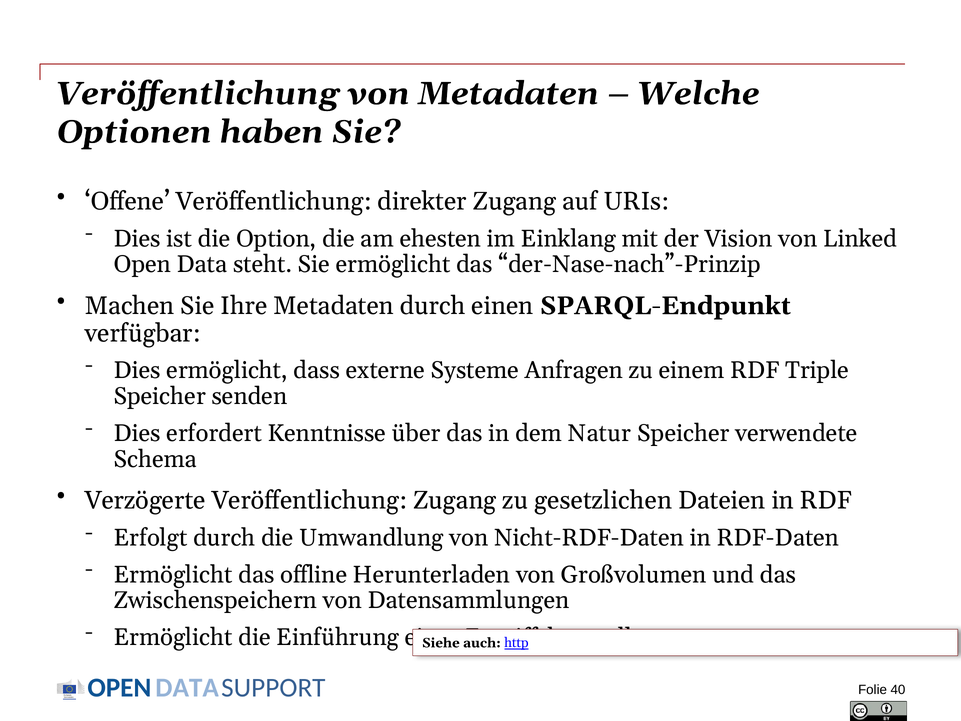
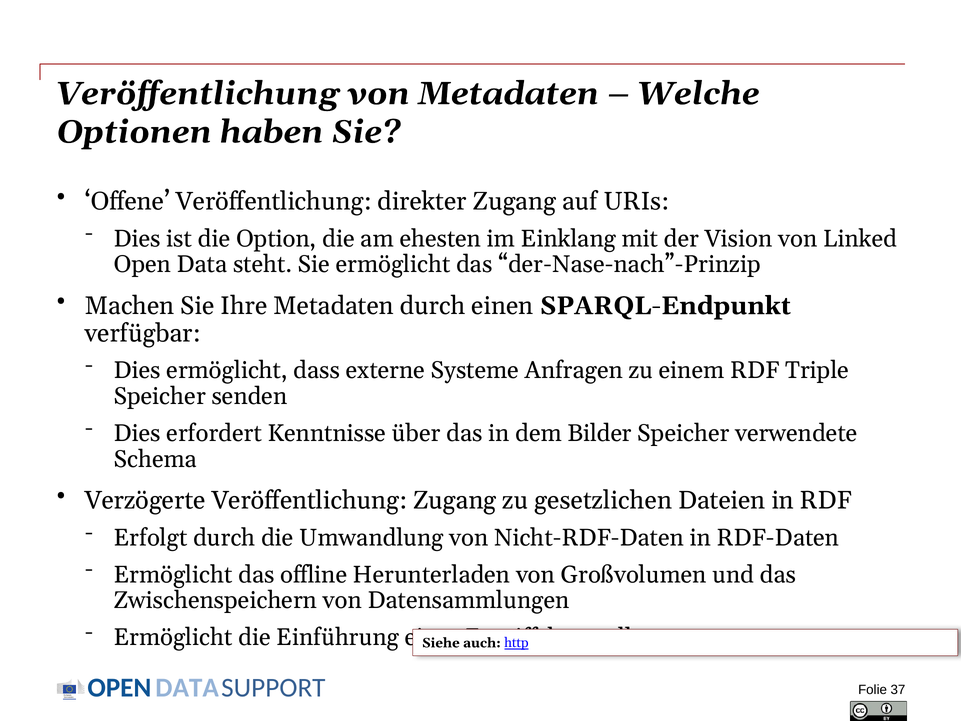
Natur: Natur -> Bilder (600, 433)
40: 40 -> 37 (898, 690)
